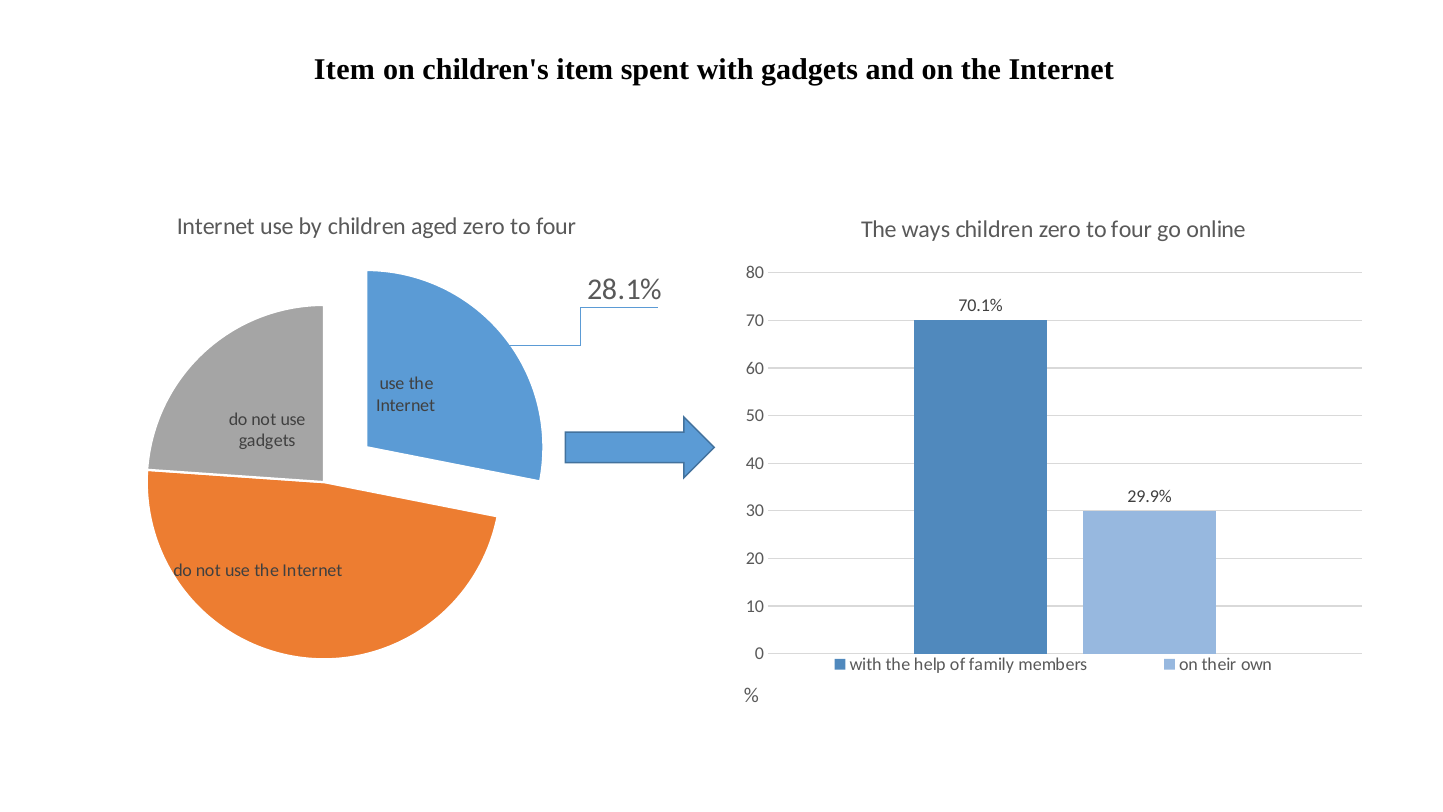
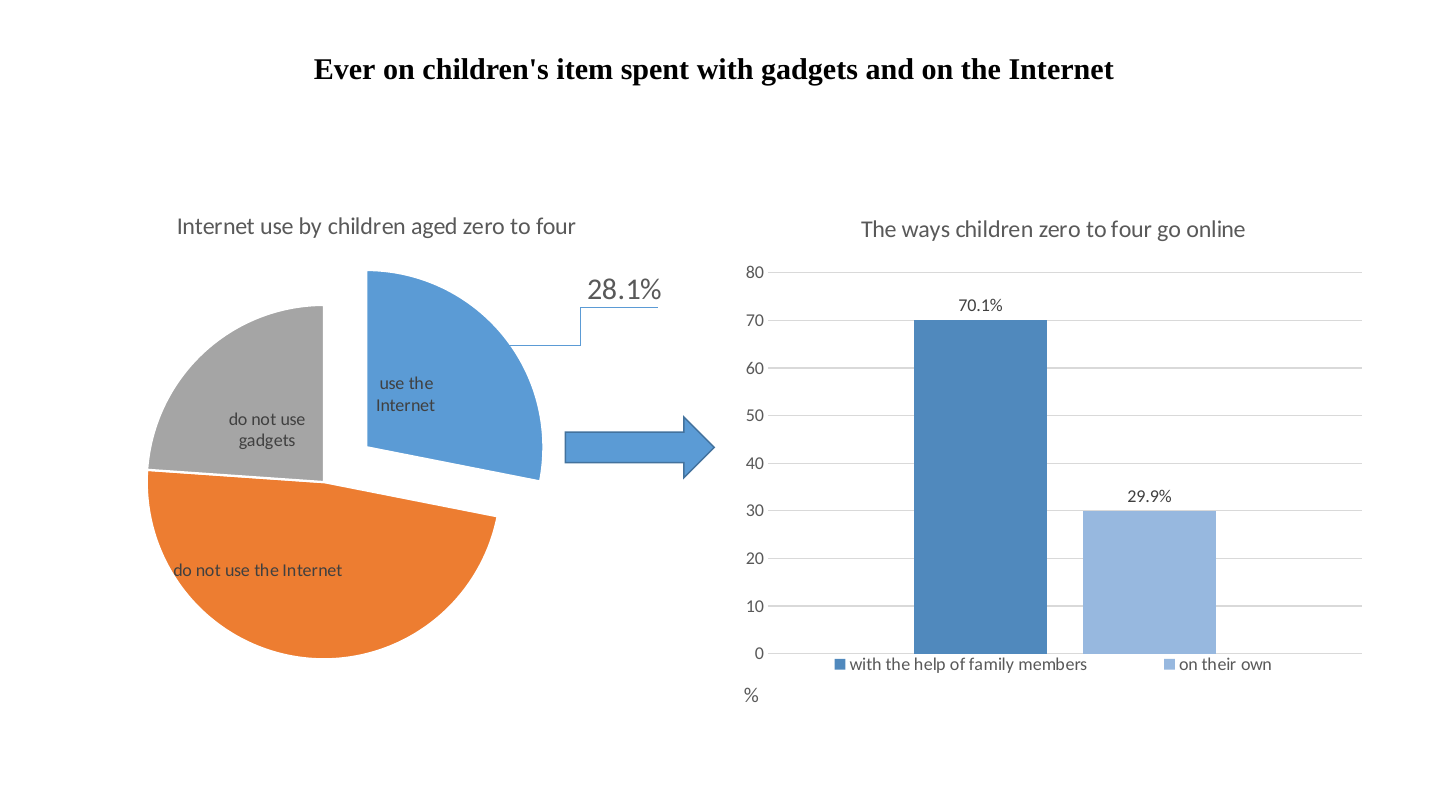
Item: Item -> Ever (345, 70)
